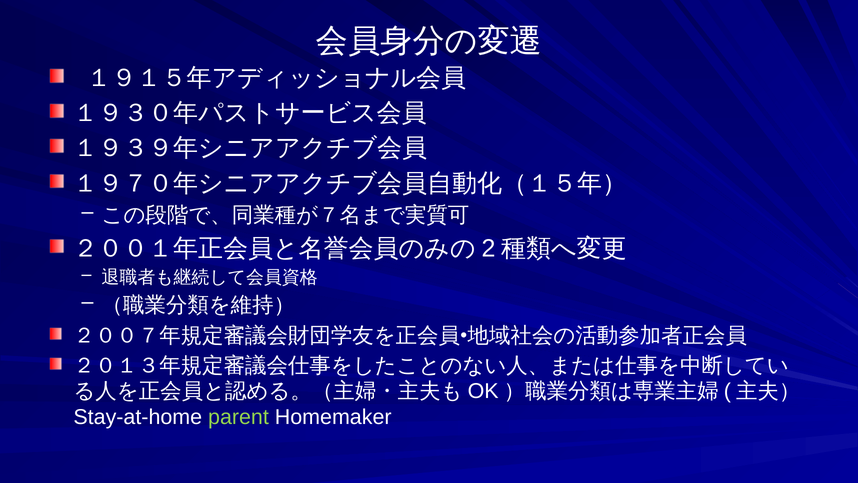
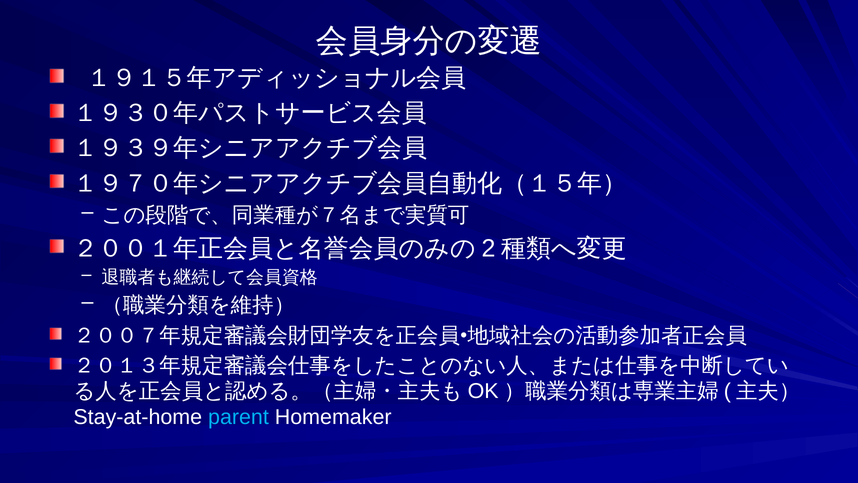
parent colour: light green -> light blue (238, 417)
